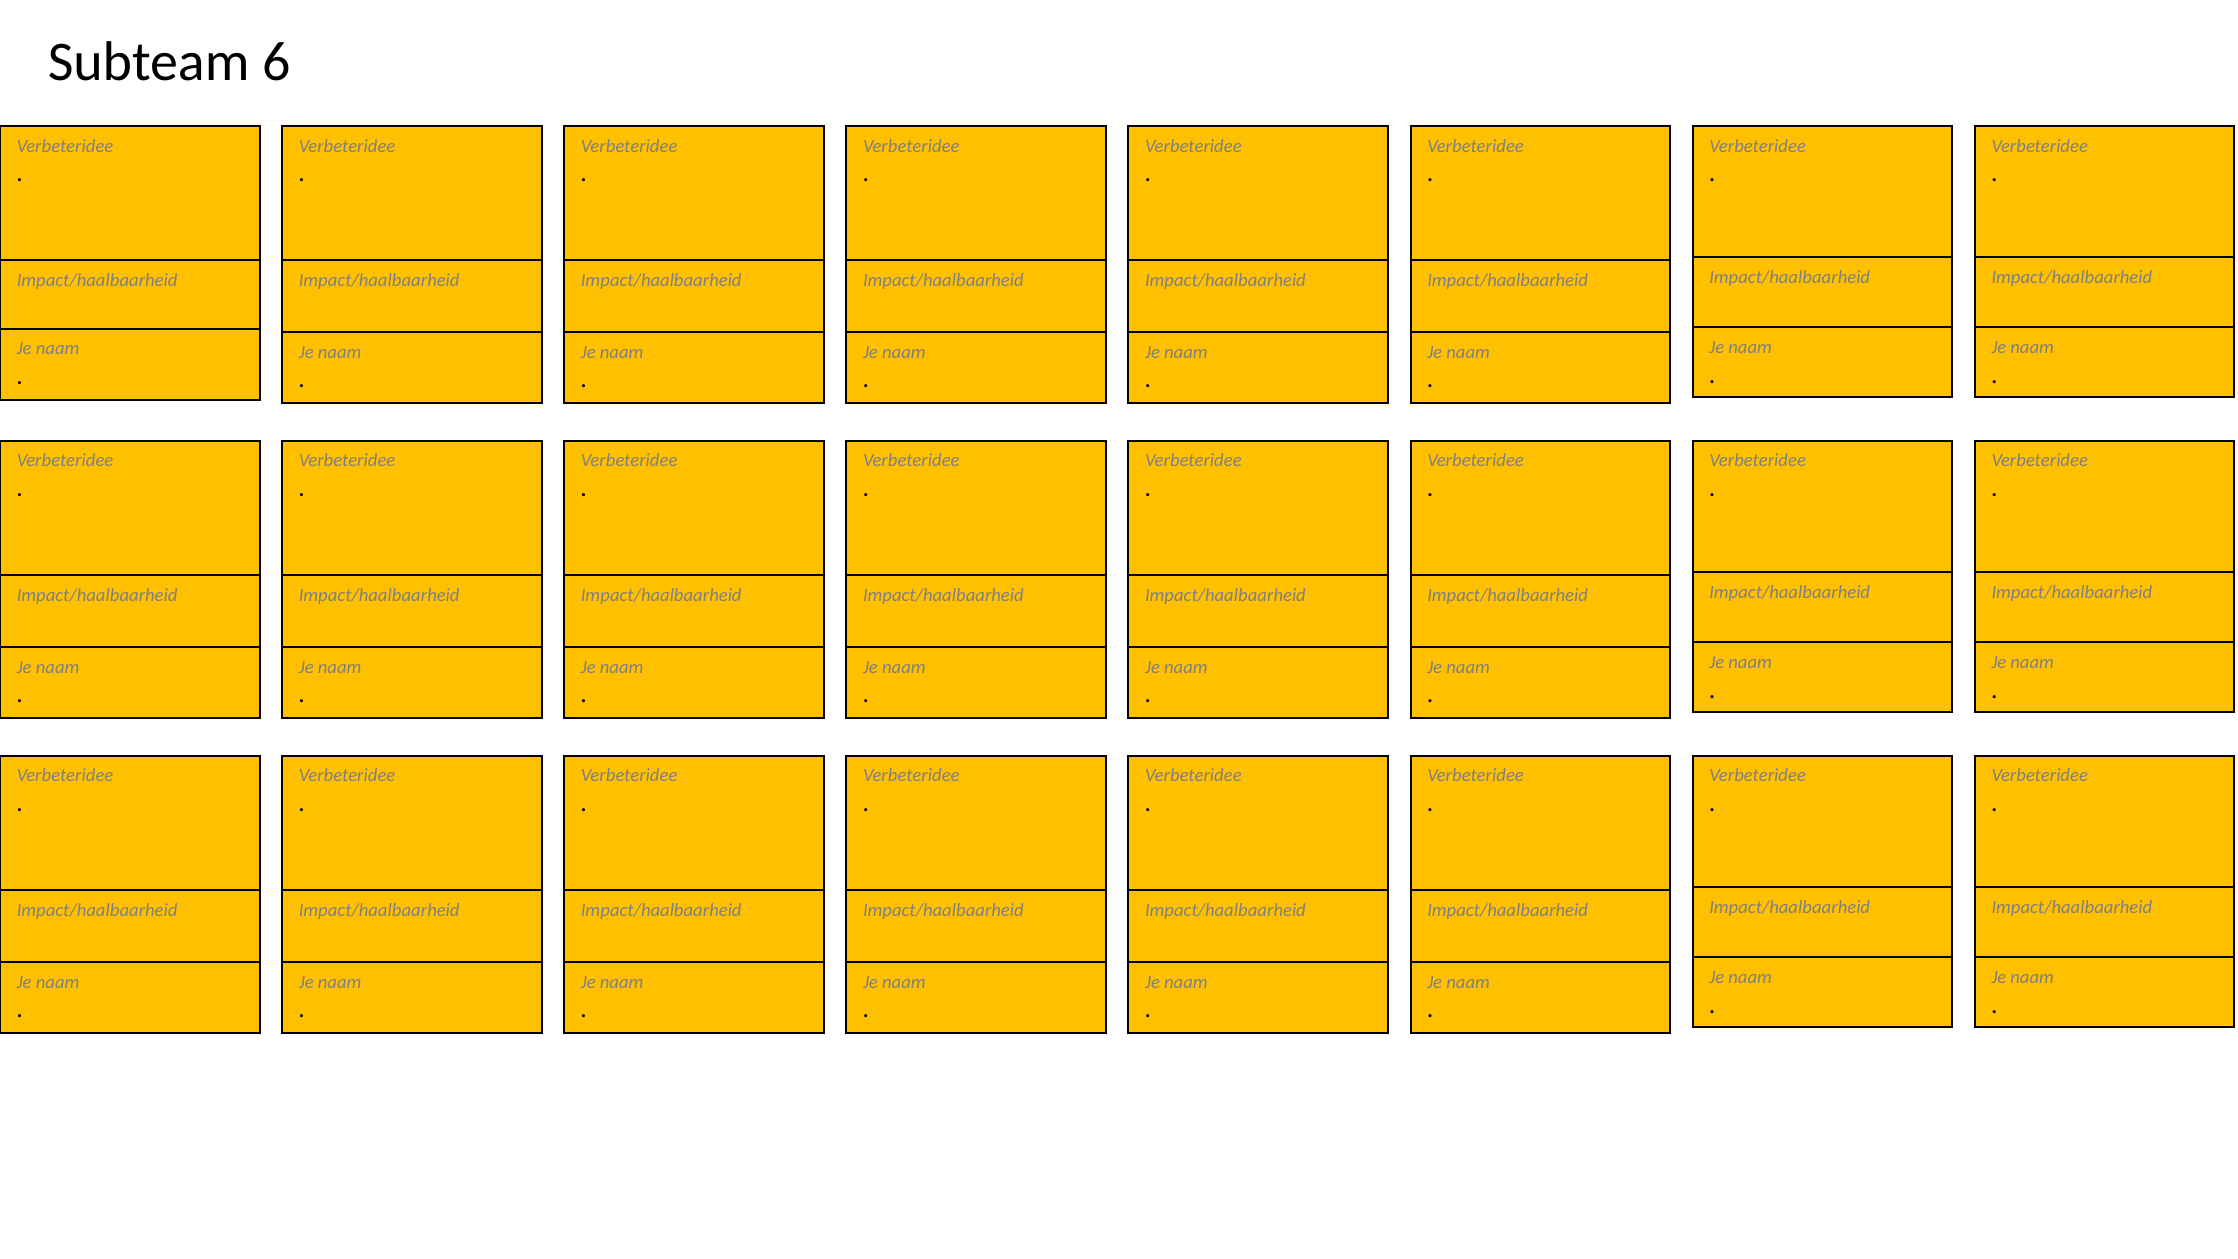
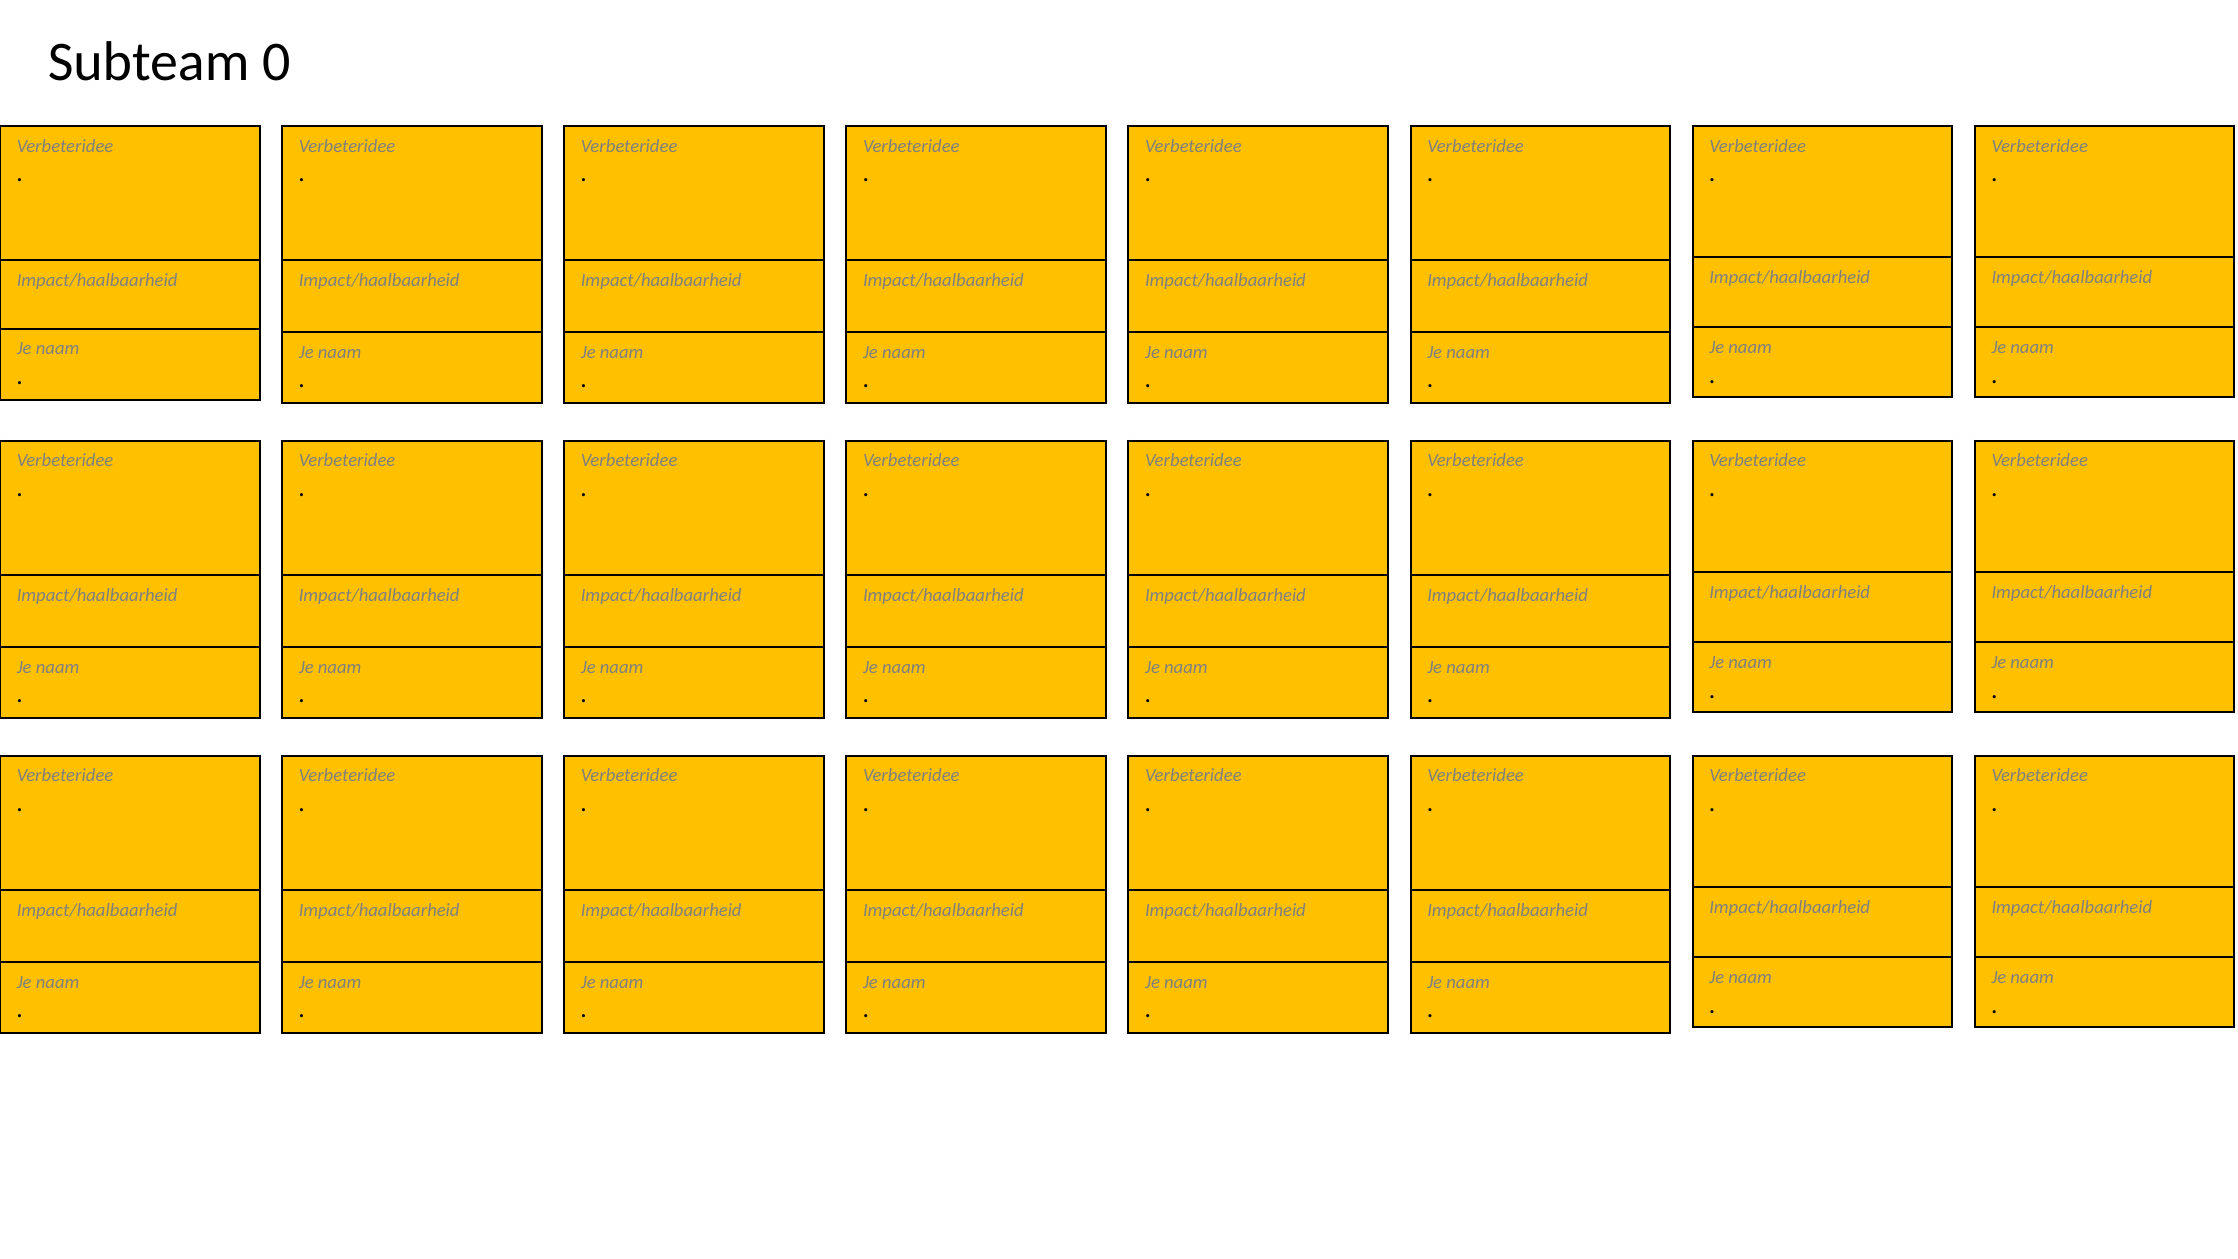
6: 6 -> 0 (276, 62)
